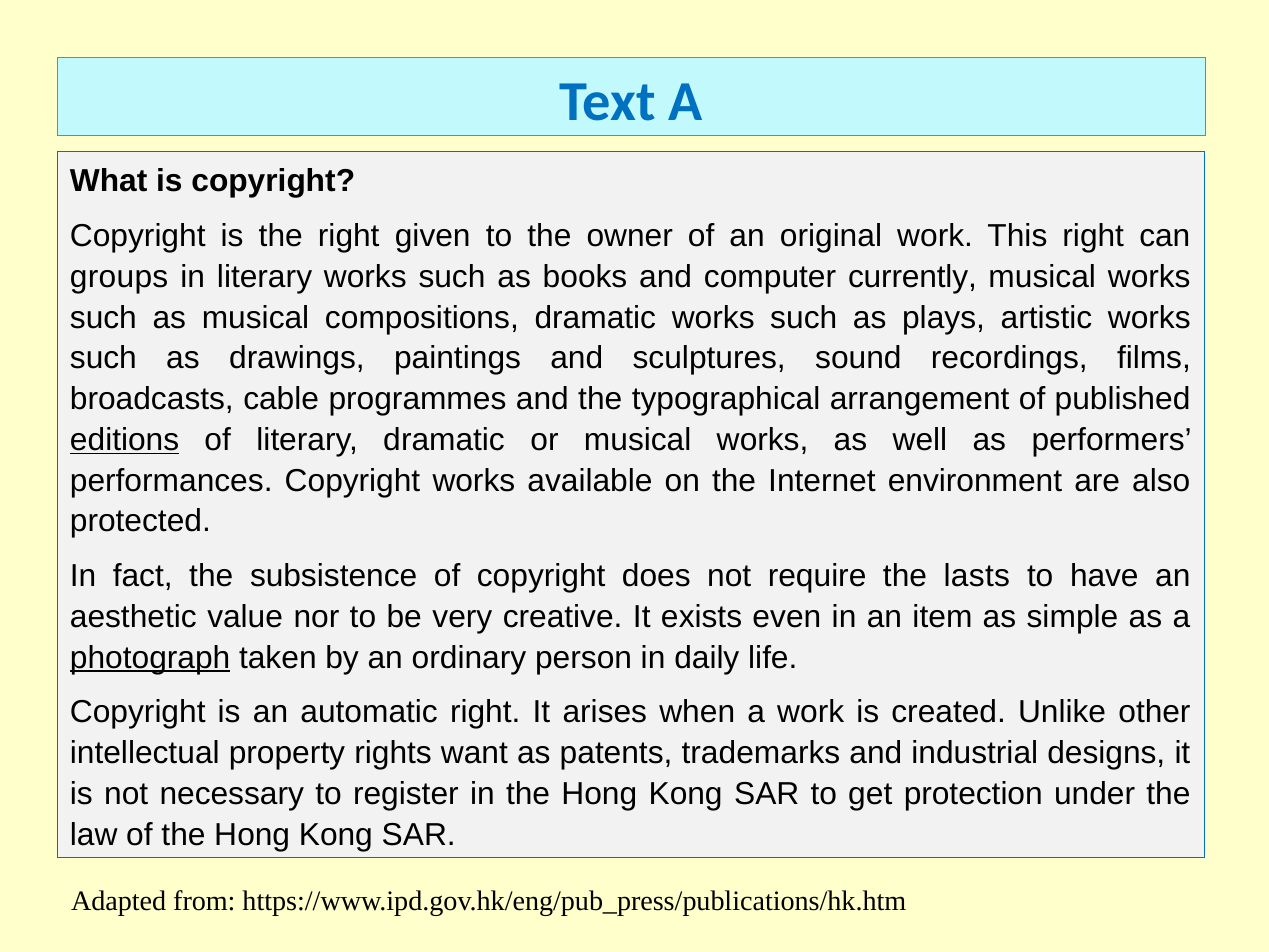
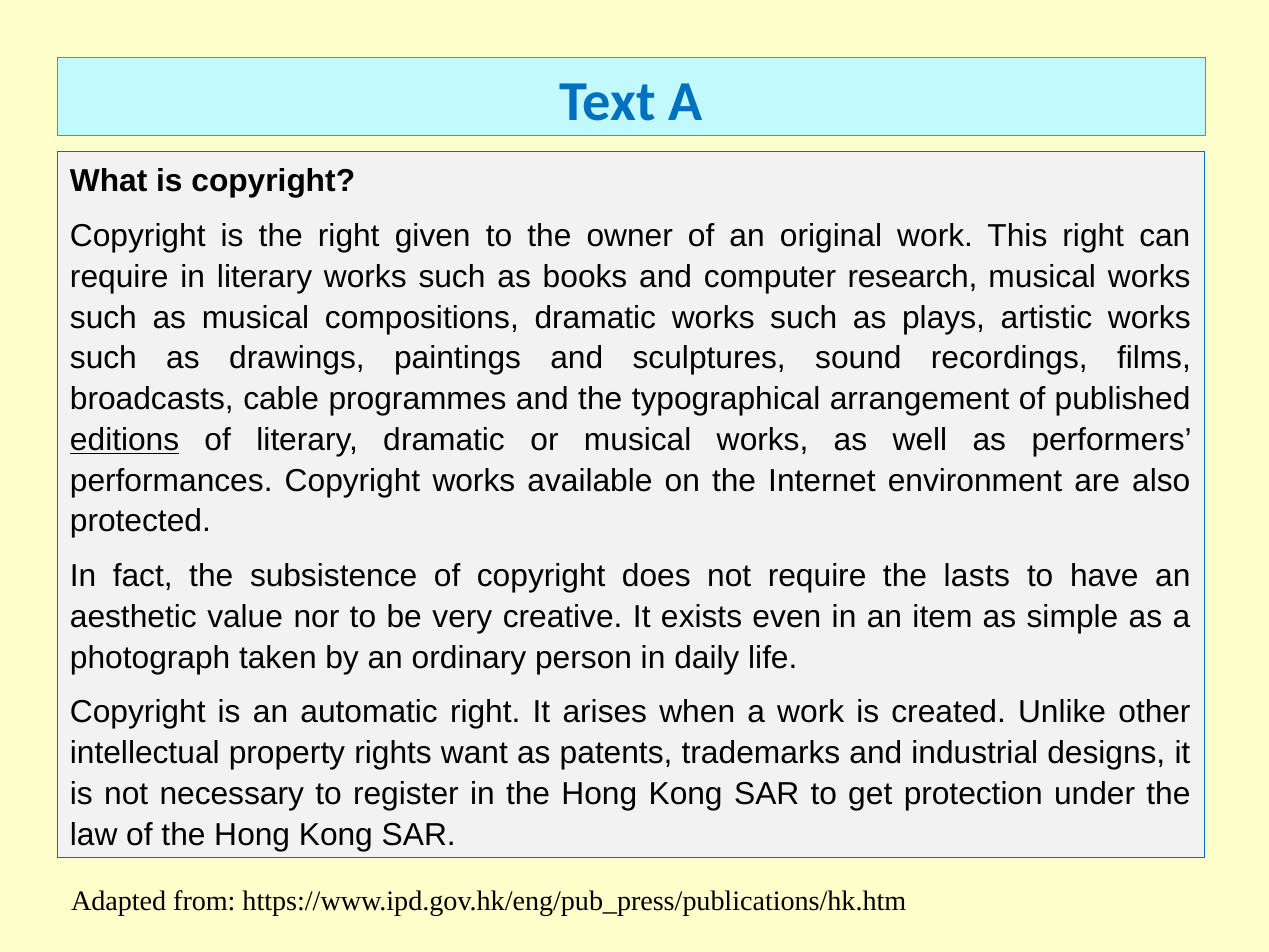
groups: groups -> require (119, 277)
currently: currently -> research (912, 277)
photograph underline: present -> none (150, 657)
